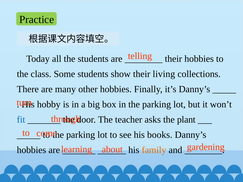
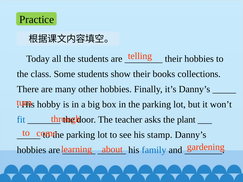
living: living -> books (164, 74)
books: books -> stamp (160, 135)
family colour: orange -> blue (154, 150)
